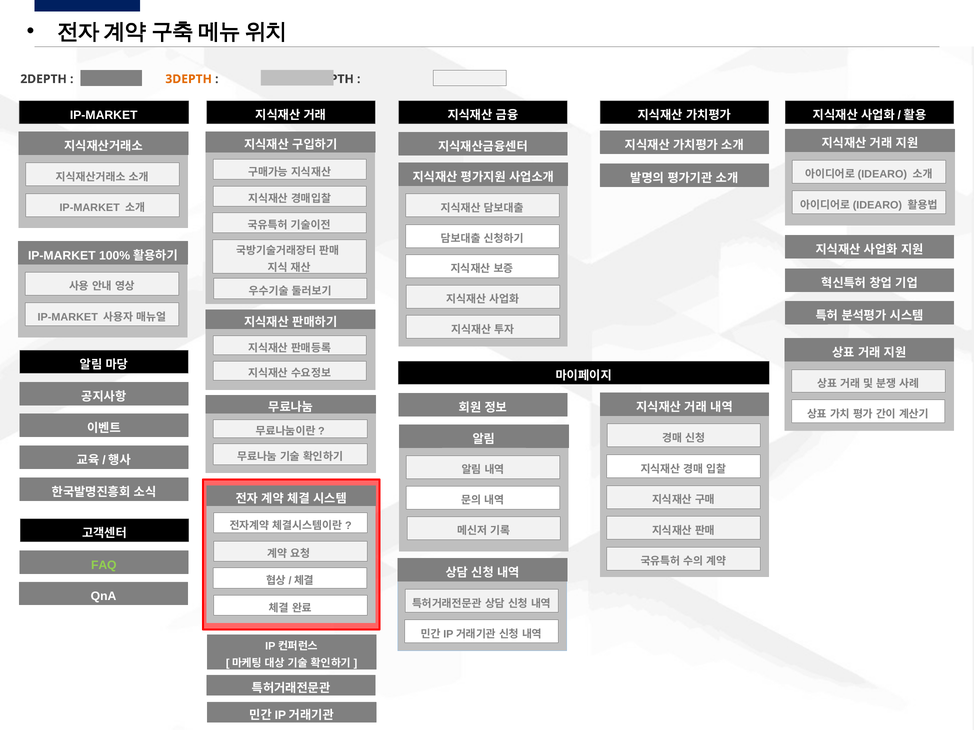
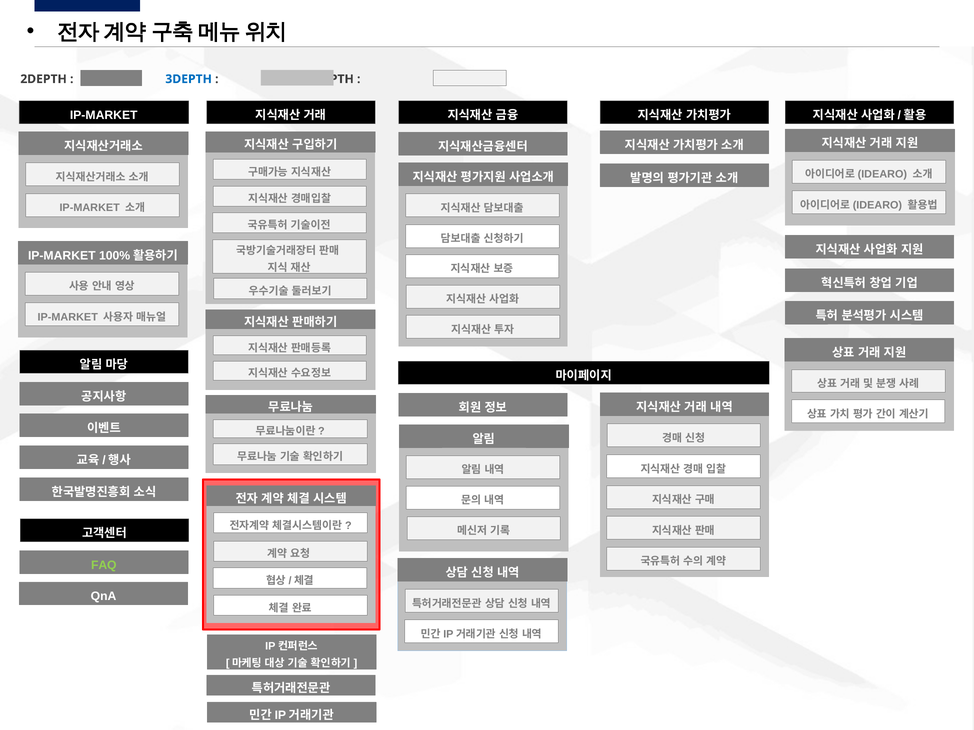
3DEPTH colour: orange -> blue (189, 79)
